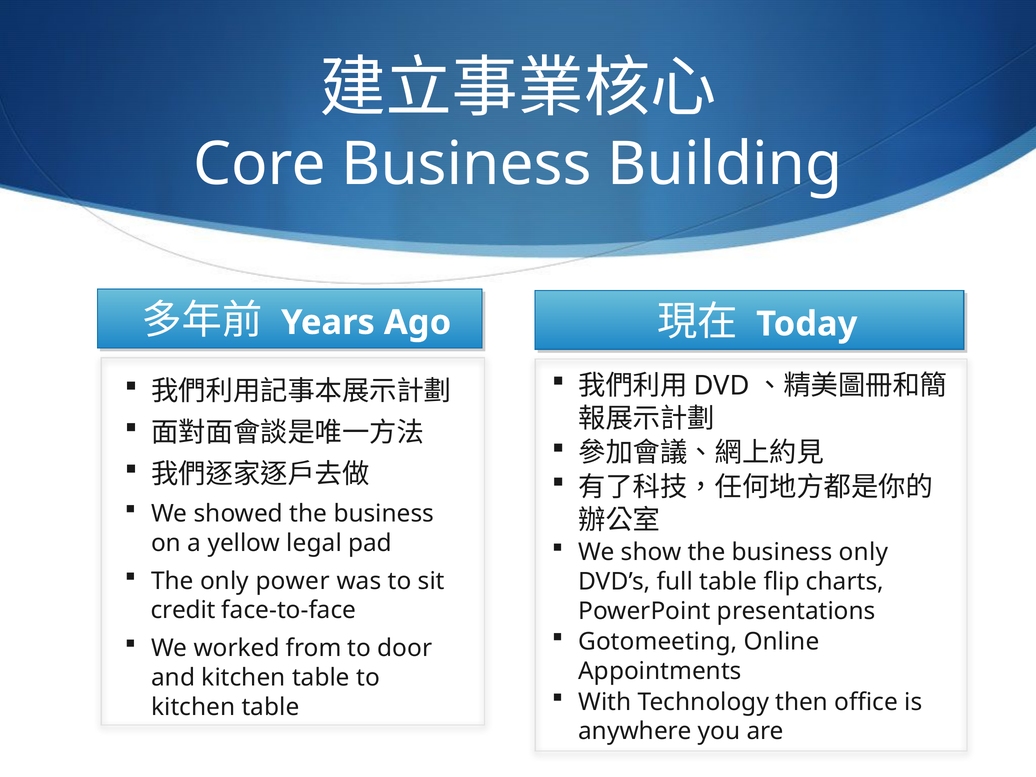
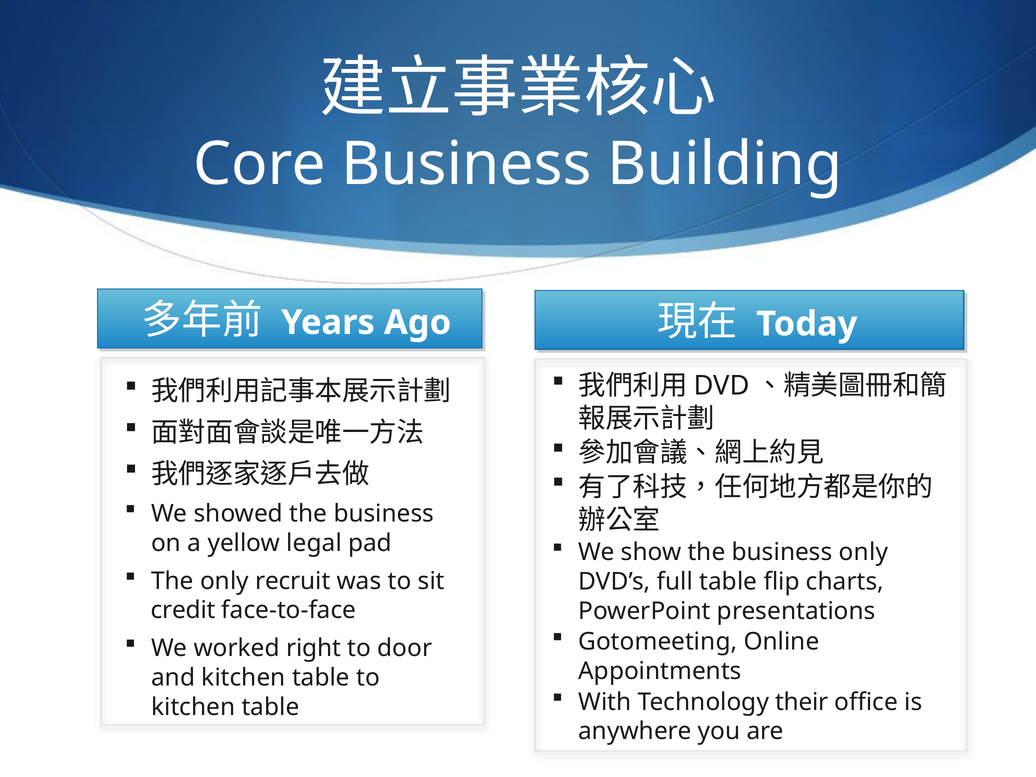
power: power -> recruit (293, 581)
from: from -> right (314, 648)
then: then -> their (802, 702)
